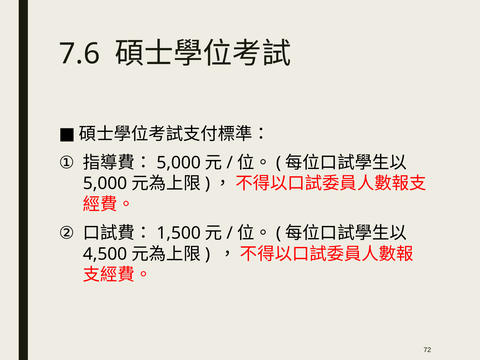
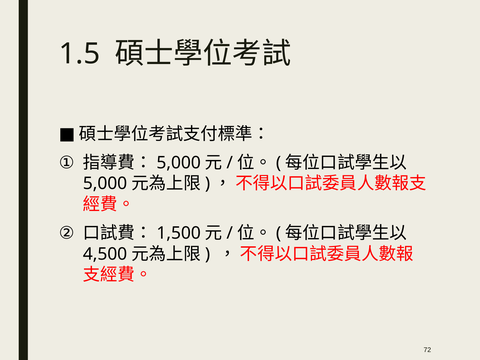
7.6: 7.6 -> 1.5 (80, 54)
